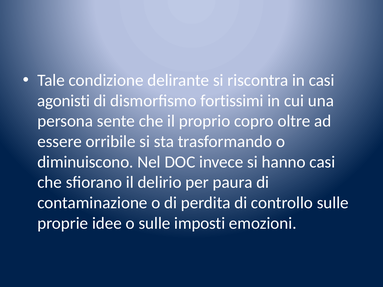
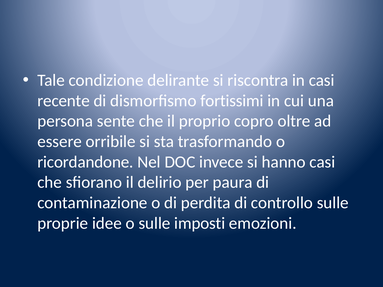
agonisti: agonisti -> recente (64, 101)
diminuiscono: diminuiscono -> ricordandone (85, 162)
